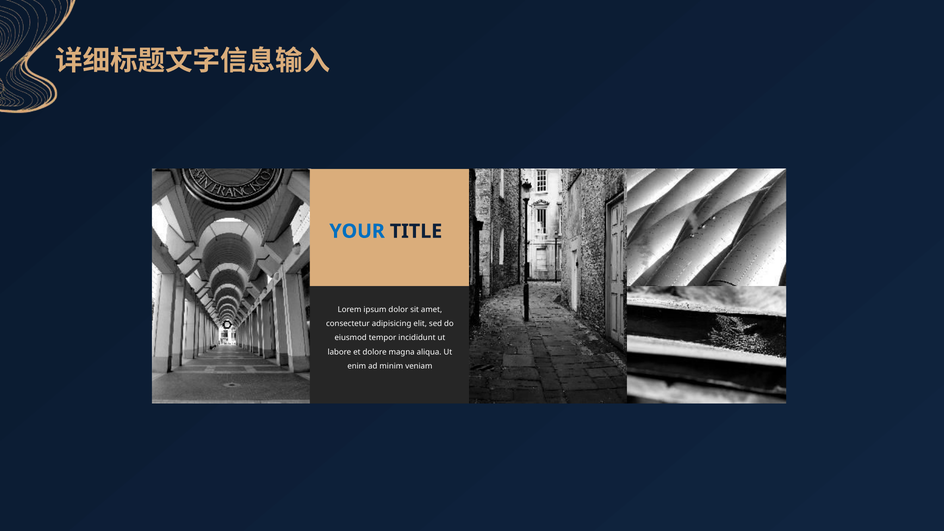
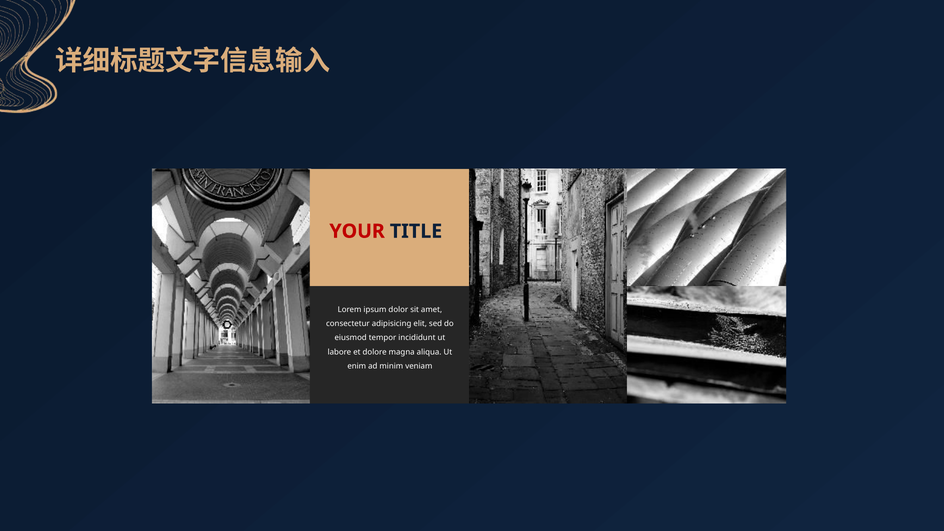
YOUR colour: blue -> red (357, 231)
